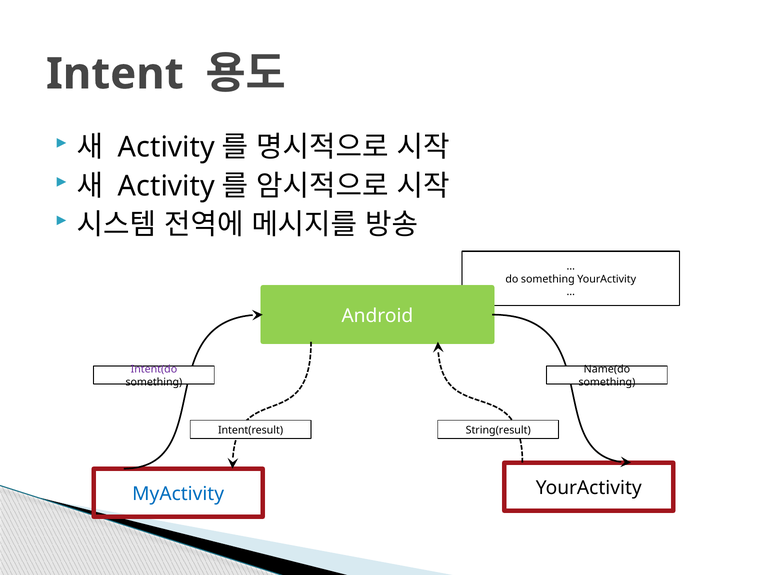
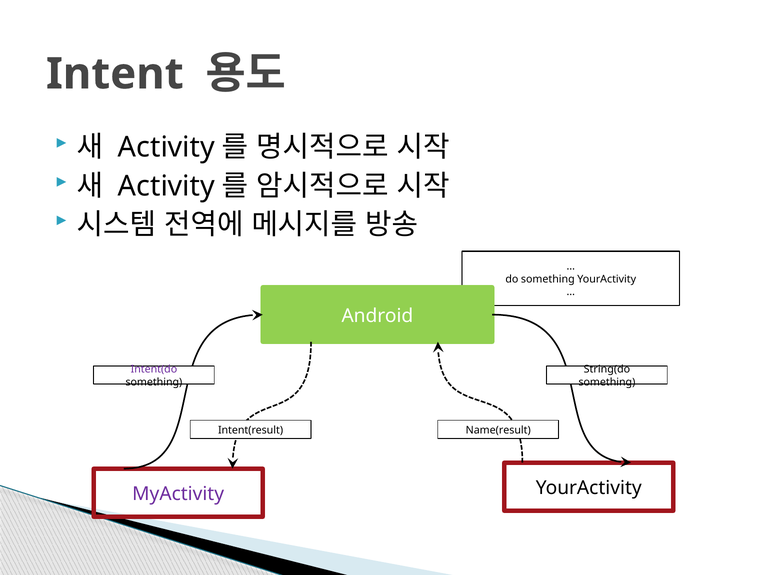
Name(do: Name(do -> String(do (607, 370)
String(result: String(result -> Name(result (498, 430)
MyActivity colour: blue -> purple (178, 494)
